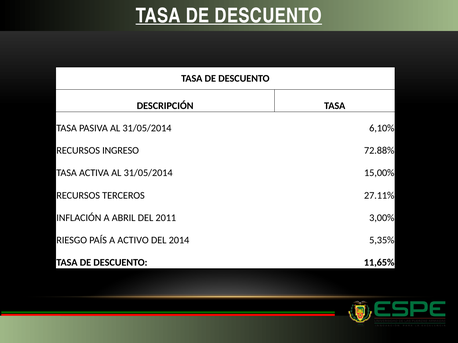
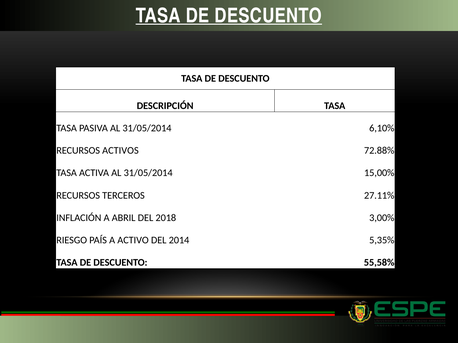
INGRESO: INGRESO -> ACTIVOS (120, 151)
2011: 2011 -> 2018 (166, 218)
11,65%: 11,65% -> 55,58% (379, 263)
